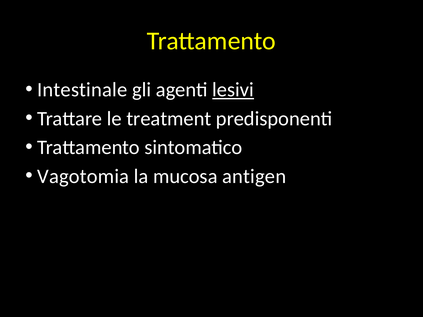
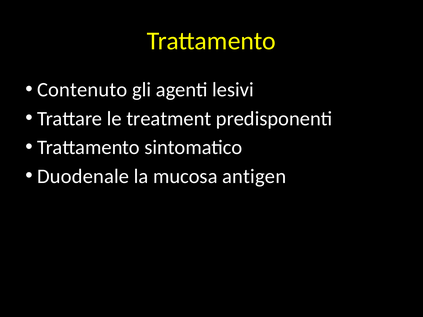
Intestinale: Intestinale -> Contenuto (82, 90)
lesivi underline: present -> none (233, 90)
Vagotomia: Vagotomia -> Duodenale (83, 176)
